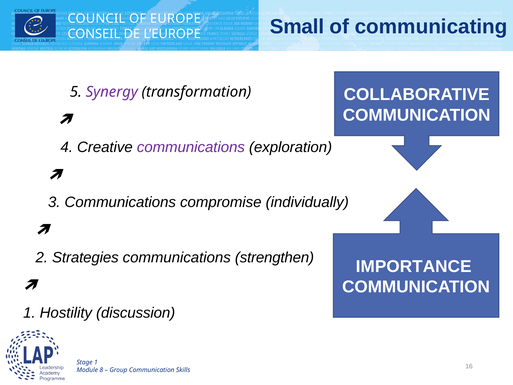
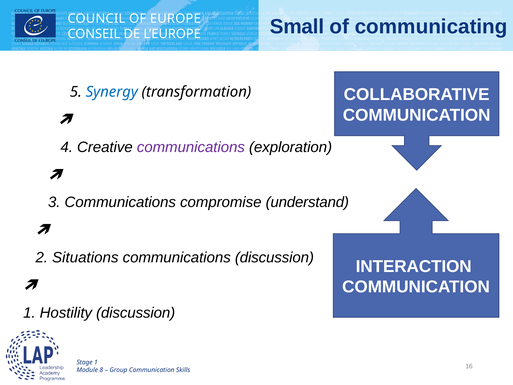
Synergy colour: purple -> blue (112, 92)
individually: individually -> understand (307, 202)
Strategies: Strategies -> Situations (85, 257)
communications strengthen: strengthen -> discussion (274, 257)
IMPORTANCE: IMPORTANCE -> INTERACTION (414, 266)
